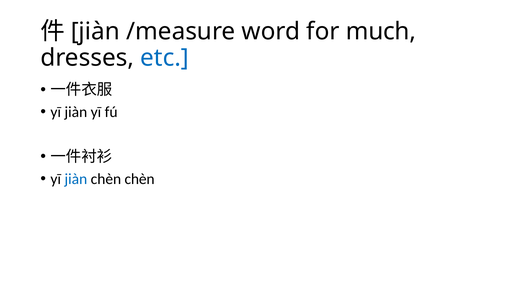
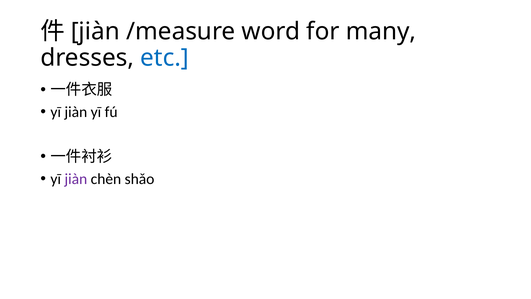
much: much -> many (381, 31)
jiàn colour: blue -> purple (76, 179)
chèn chèn: chèn -> shǎo (139, 179)
